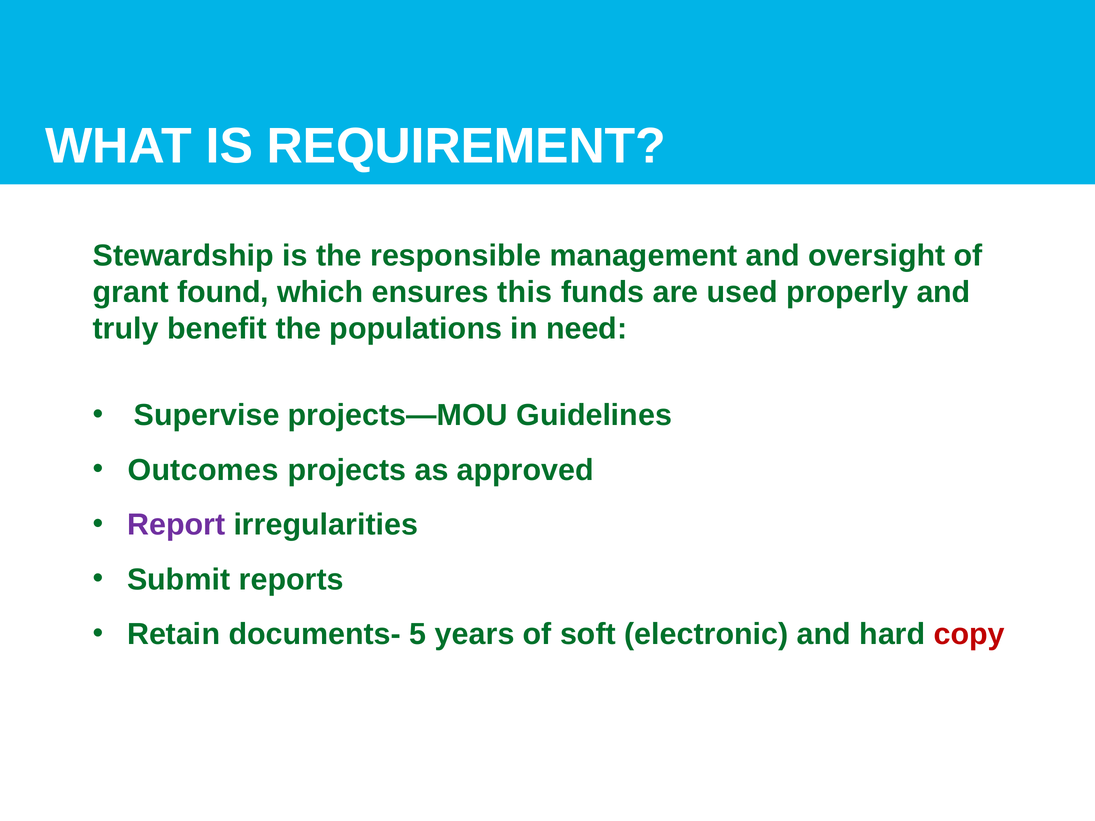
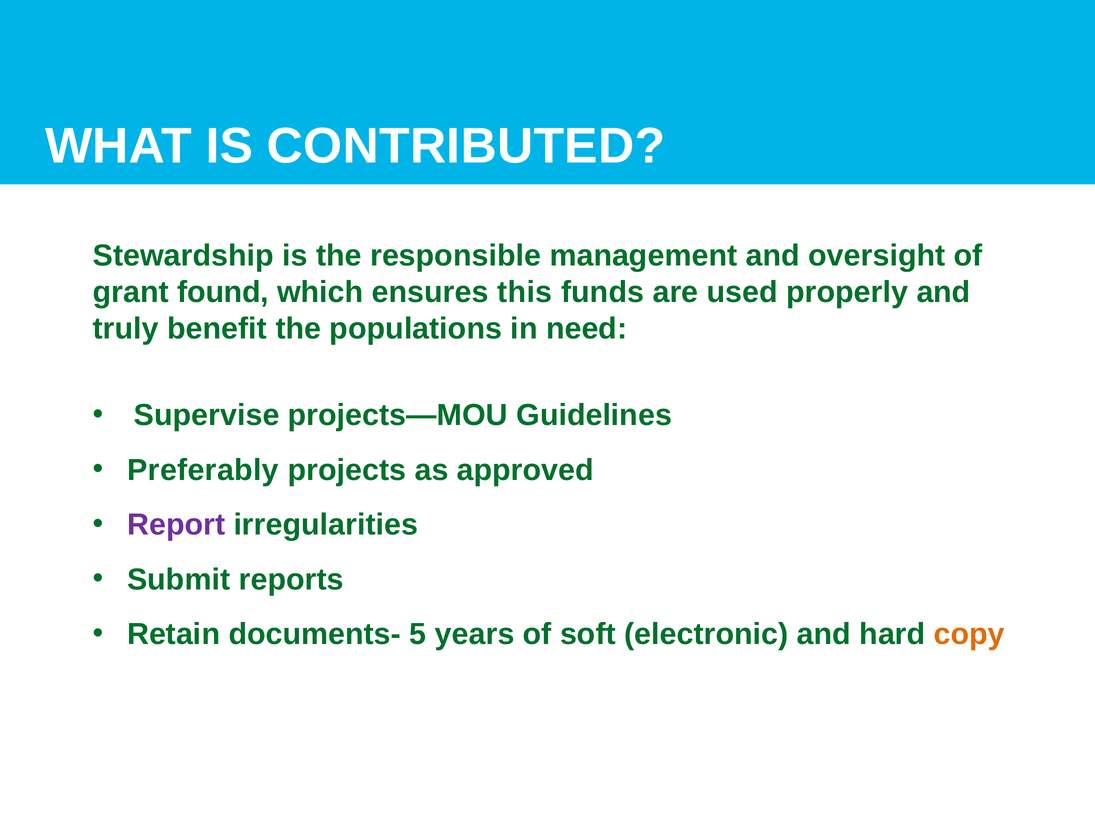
REQUIREMENT: REQUIREMENT -> CONTRIBUTED (466, 146)
Outcomes: Outcomes -> Preferably (203, 470)
copy colour: red -> orange (969, 634)
